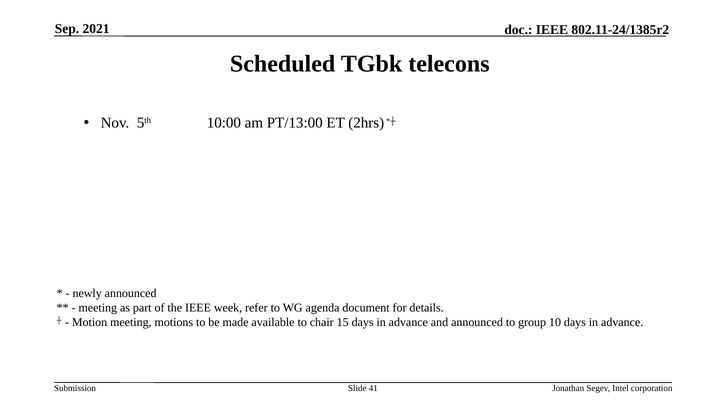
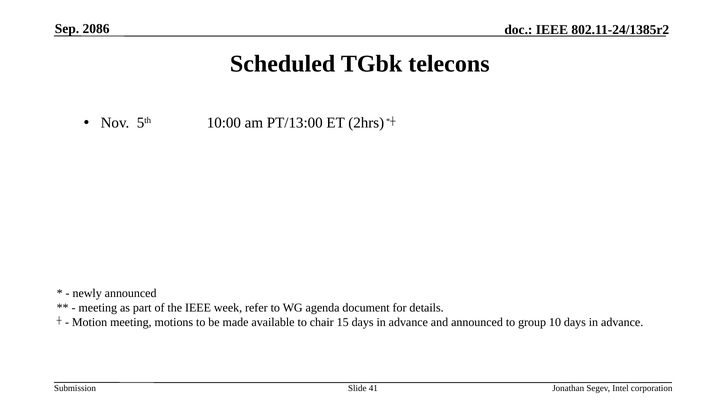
2021: 2021 -> 2086 (96, 29)
